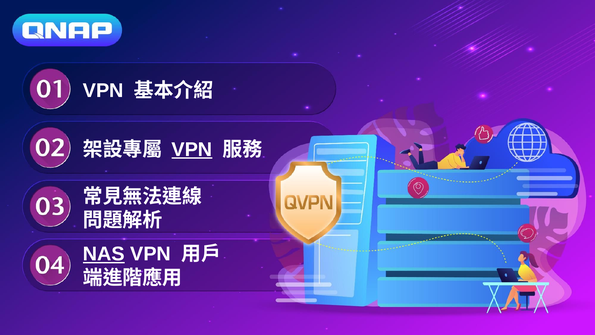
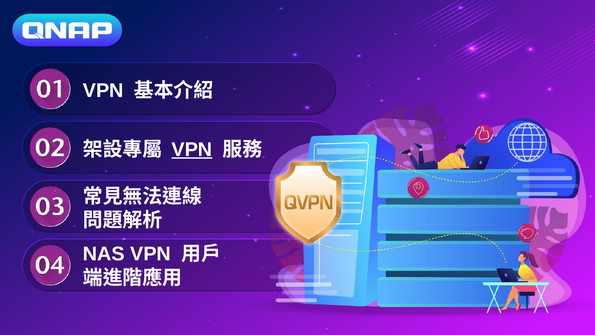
NAS underline: present -> none (104, 254)
